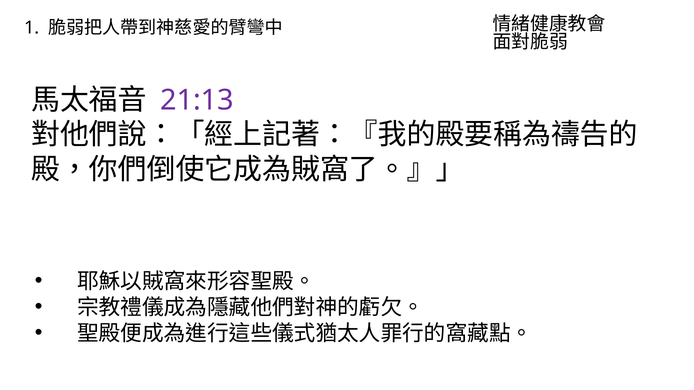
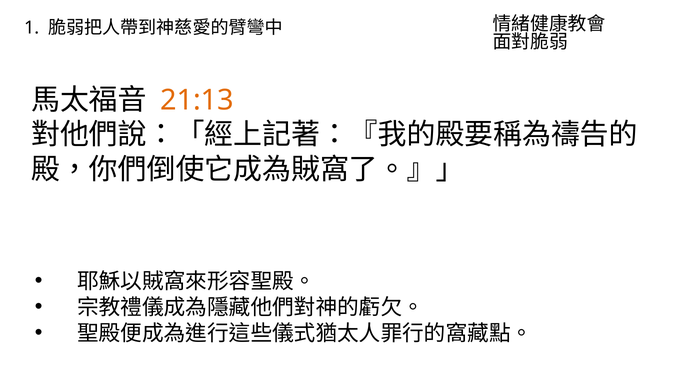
21:13 colour: purple -> orange (197, 100)
